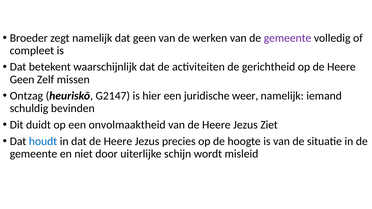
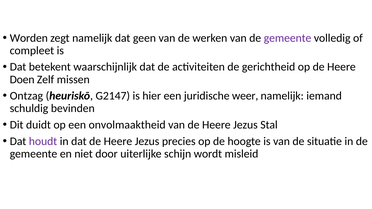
Broeder: Broeder -> Worden (29, 38)
Geen: Geen -> Doen (22, 80)
Ziet: Ziet -> Stal (269, 125)
houdt colour: blue -> purple (43, 141)
